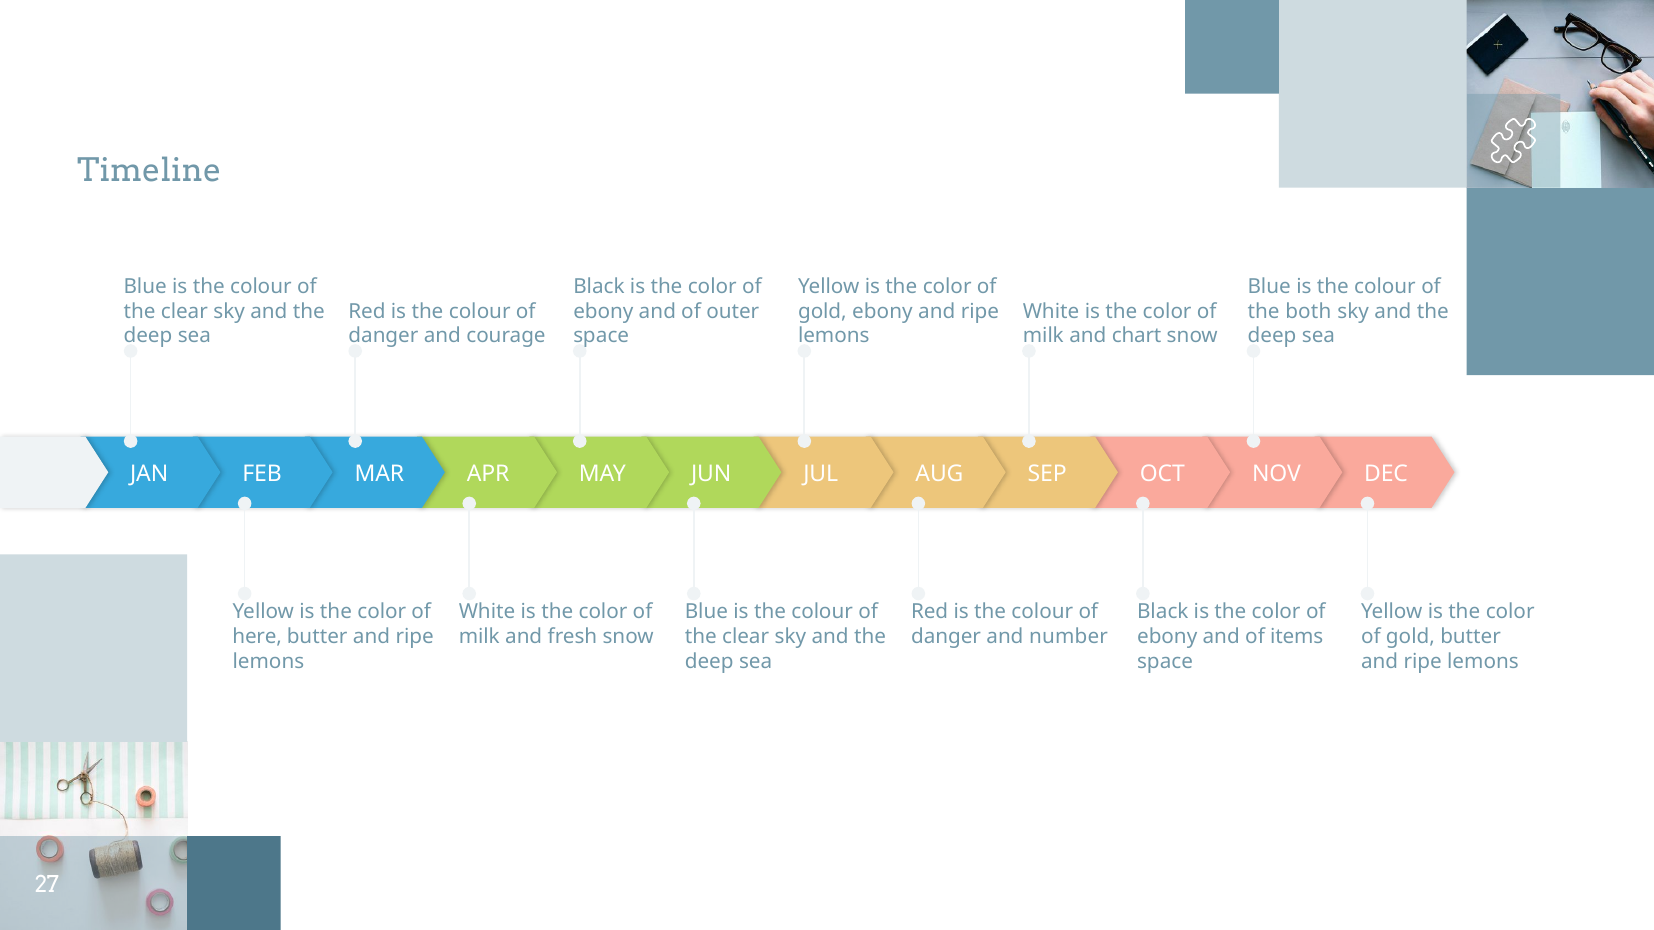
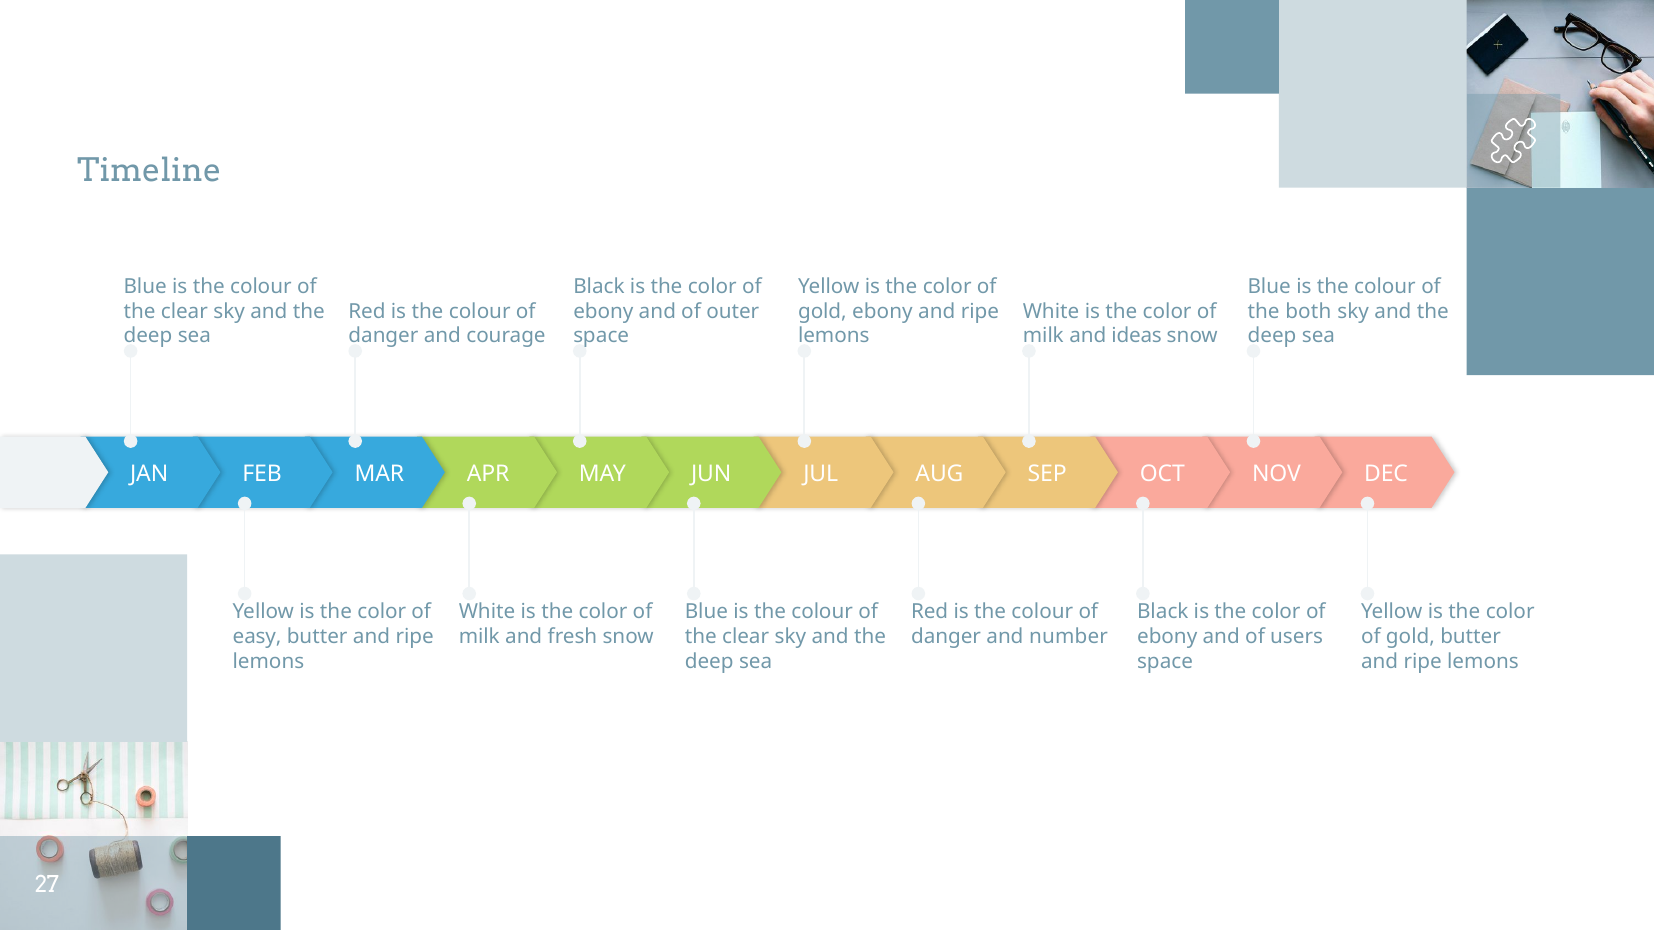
chart: chart -> ideas (1137, 336)
here: here -> easy (257, 637)
items: items -> users (1297, 637)
